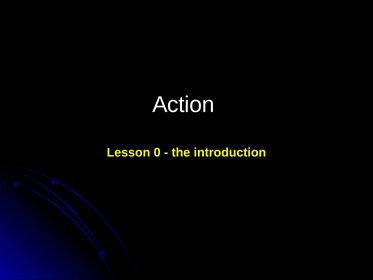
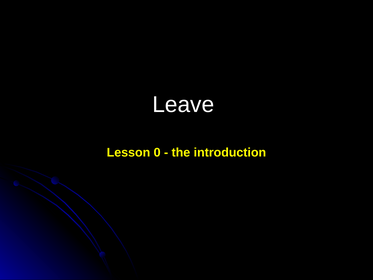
Action: Action -> Leave (183, 105)
